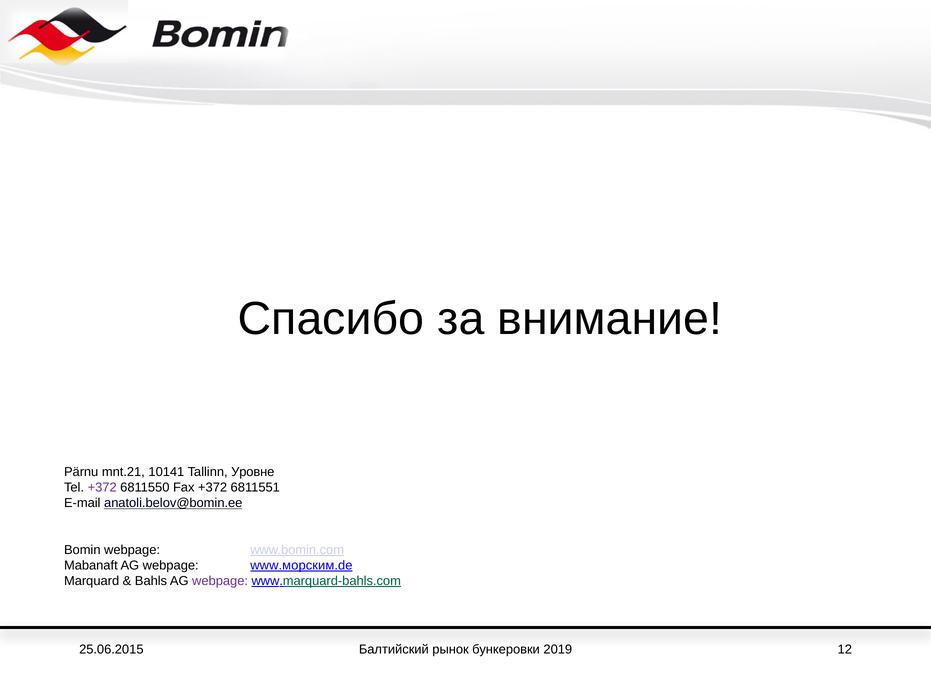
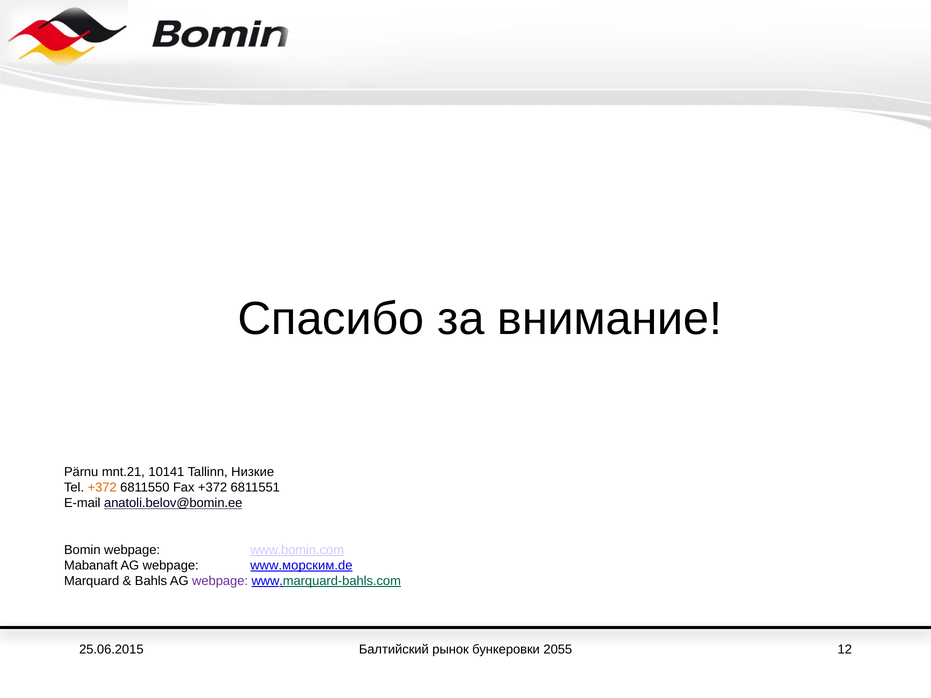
Уровне: Уровне -> Низкие (253, 472)
+372 colour: purple -> orange (102, 488)
2019: 2019 -> 2055 (558, 650)
